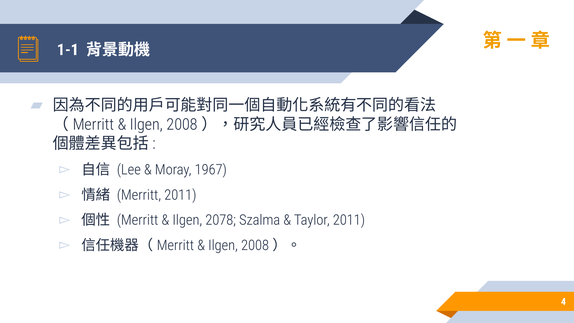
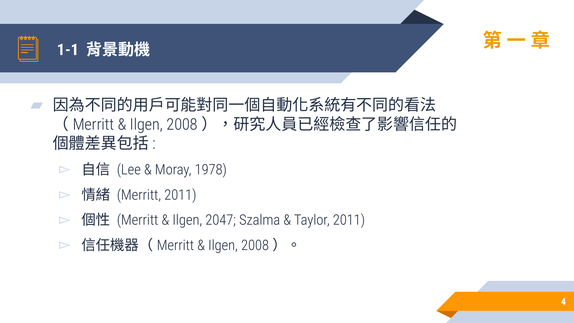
1967: 1967 -> 1978 (211, 170)
2078: 2078 -> 2047 (221, 220)
